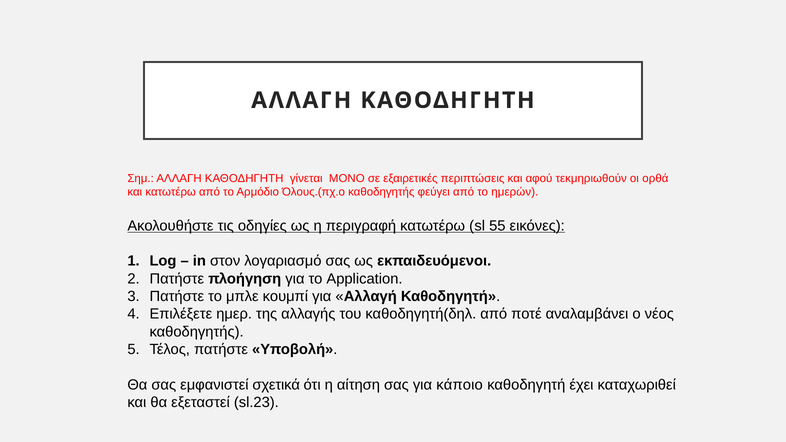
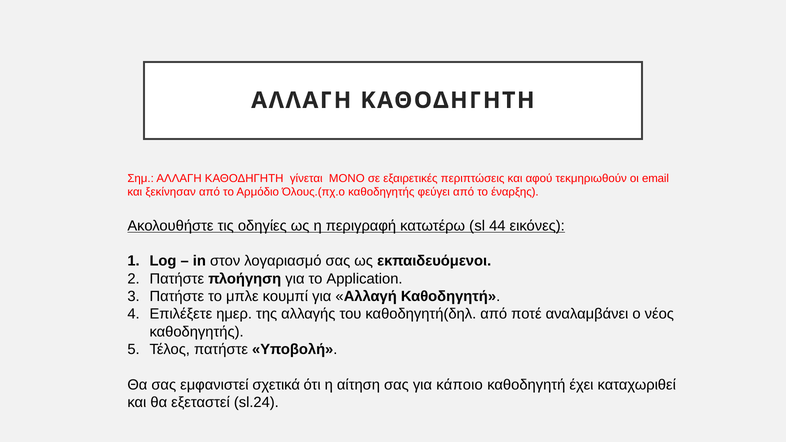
ορθά: ορθά -> email (655, 178)
και κατωτέρω: κατωτέρω -> ξεκίνησαν (171, 192)
ημερών: ημερών -> έναρξης (515, 192)
55: 55 -> 44 (497, 226)
sl.23: sl.23 -> sl.24 (256, 403)
